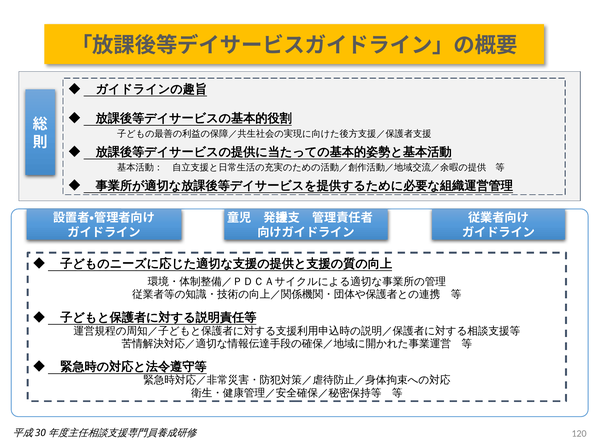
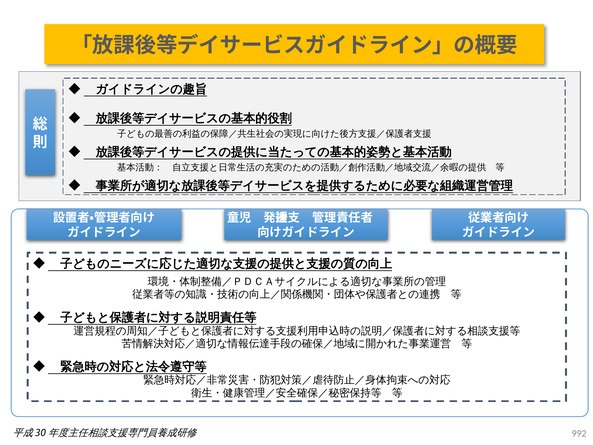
120: 120 -> 992 (579, 433)
